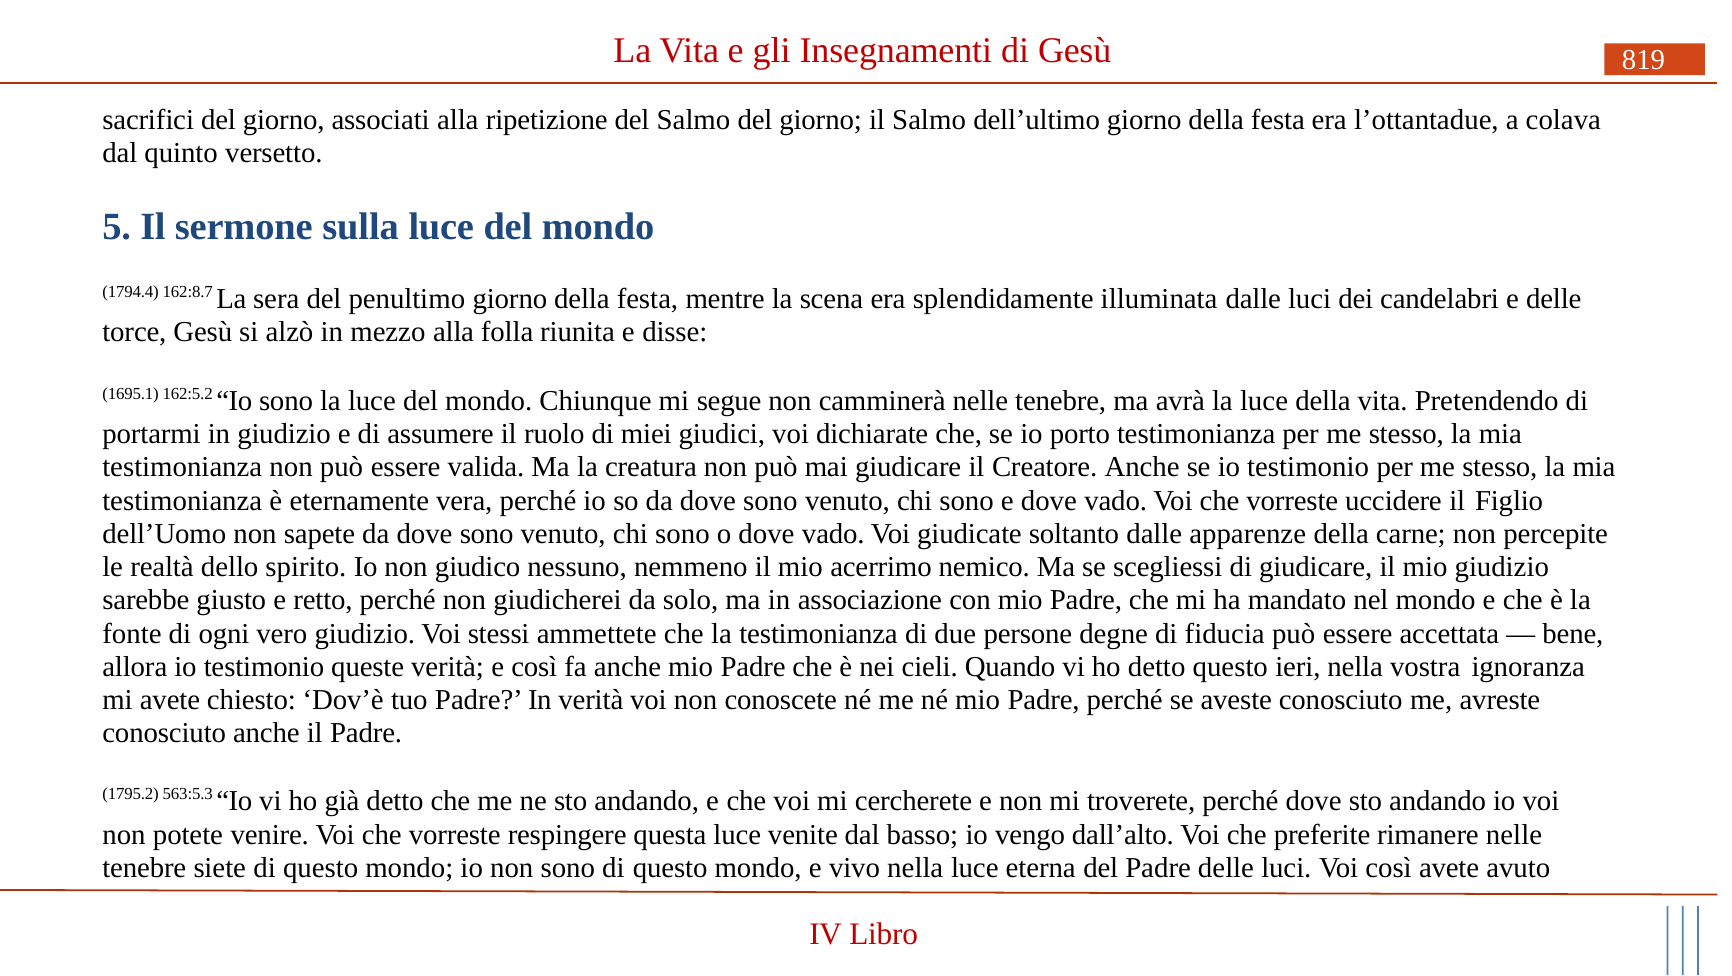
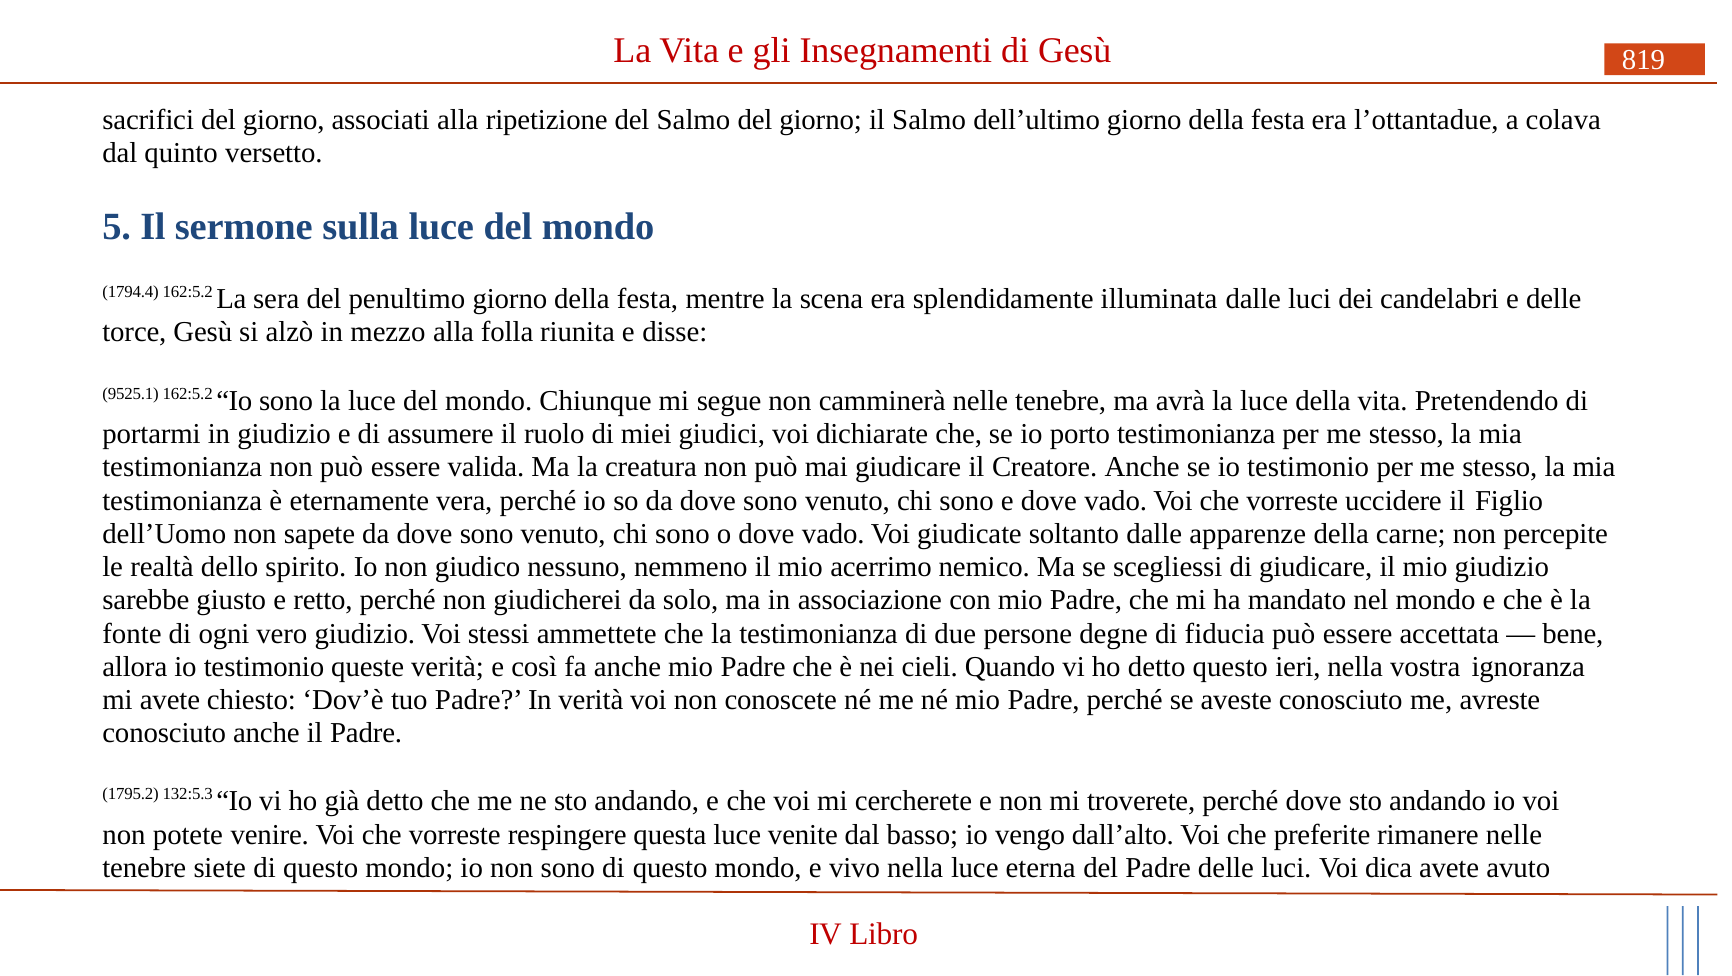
1794.4 162:8.7: 162:8.7 -> 162:5.2 (188, 292)
1695.1: 1695.1 -> 9525.1 (131, 394)
563:5.3: 563:5.3 -> 132:5.3 (188, 794)
Voi così: così -> dica (1389, 867)
